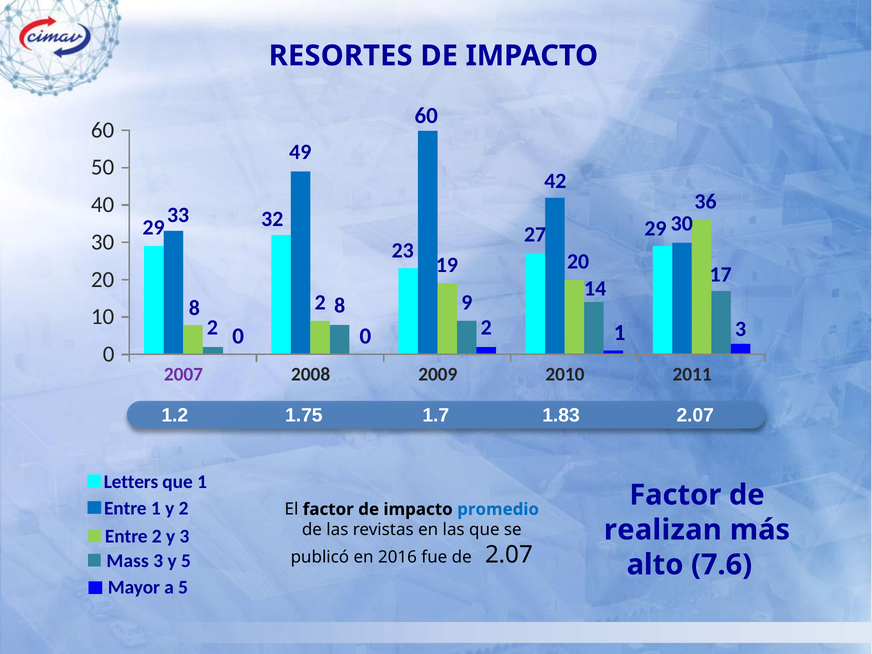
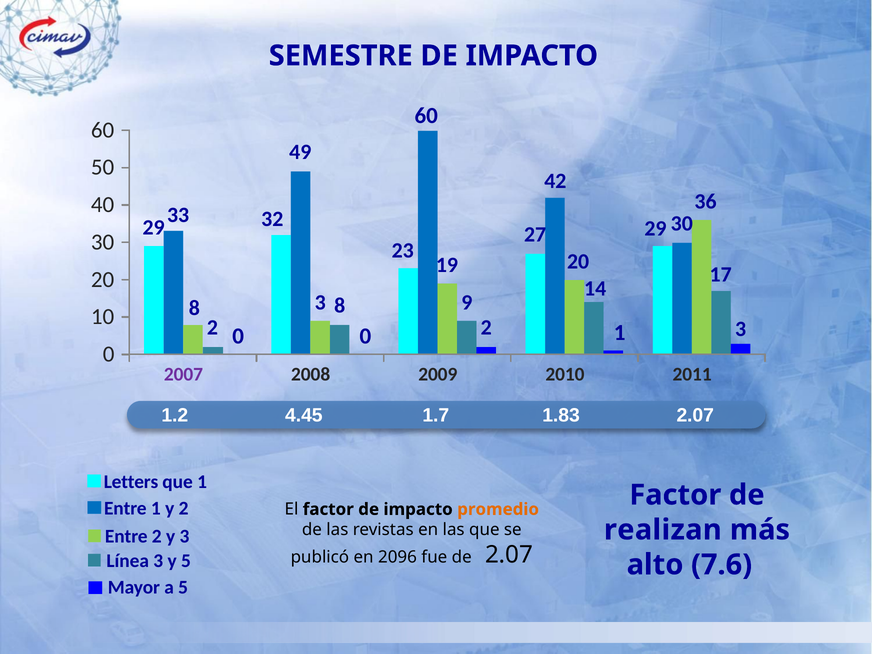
RESORTES: RESORTES -> SEMESTRE (341, 56)
8 2: 2 -> 3 (320, 302)
1.75: 1.75 -> 4.45 (304, 416)
promedio colour: blue -> orange (498, 509)
2016: 2016 -> 2096 (397, 557)
Mass: Mass -> Línea (128, 561)
